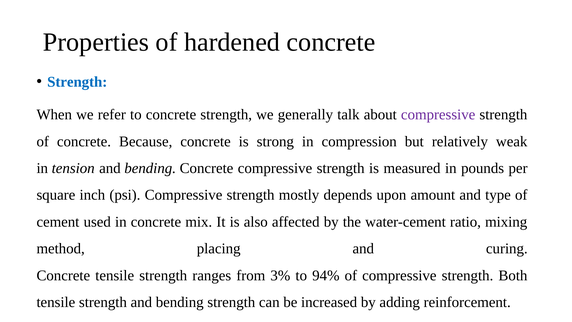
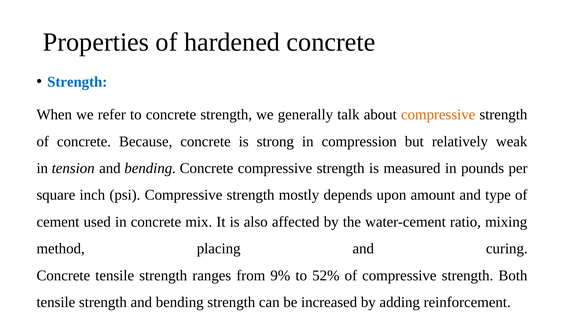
compressive colour: purple -> orange (438, 115)
3%: 3% -> 9% (280, 275)
94%: 94% -> 52% (326, 275)
